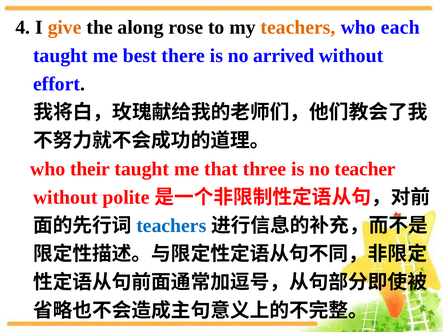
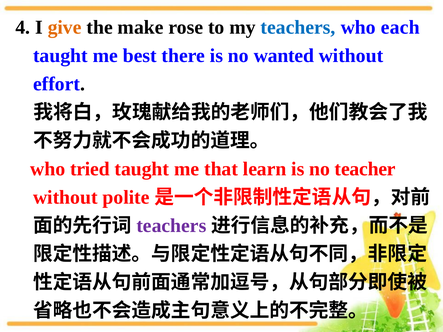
along: along -> make (141, 27)
teachers colour: orange -> blue (298, 27)
arrived: arrived -> wanted (284, 56)
their: their -> tried (90, 169)
three: three -> learn (265, 169)
teachers colour: blue -> purple (171, 226)
